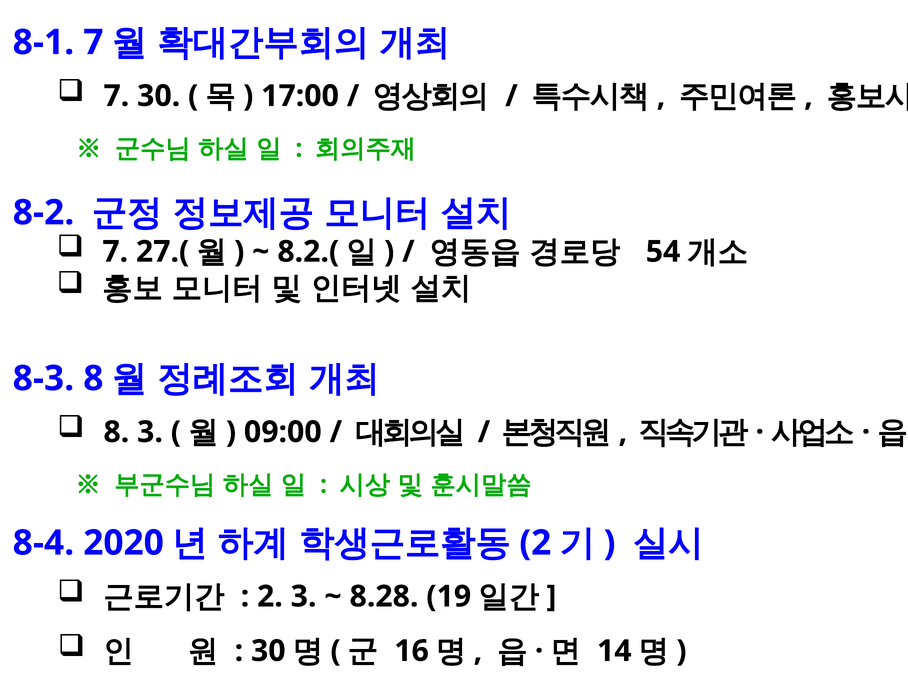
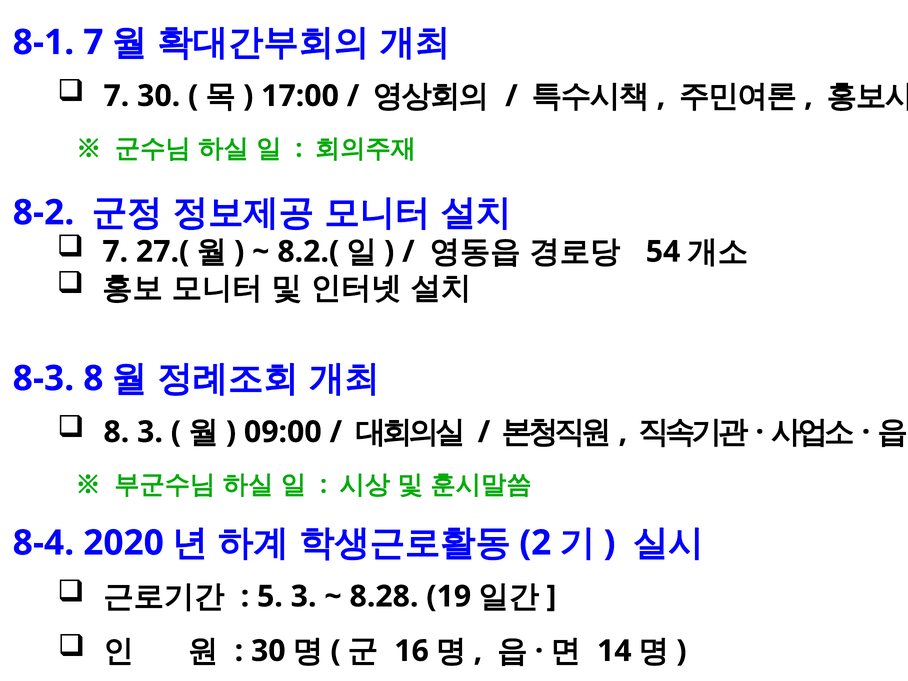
2: 2 -> 5 (270, 596)
